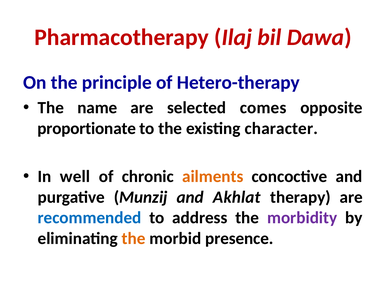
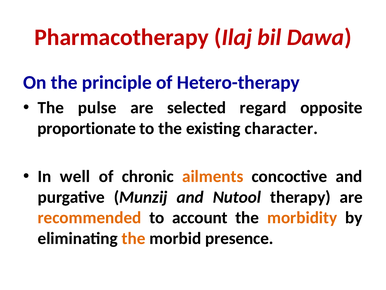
name: name -> pulse (97, 108)
comes: comes -> regard (263, 108)
Akhlat: Akhlat -> Nutool (237, 197)
recommended colour: blue -> orange (89, 217)
address: address -> account (200, 217)
morbidity colour: purple -> orange (302, 217)
